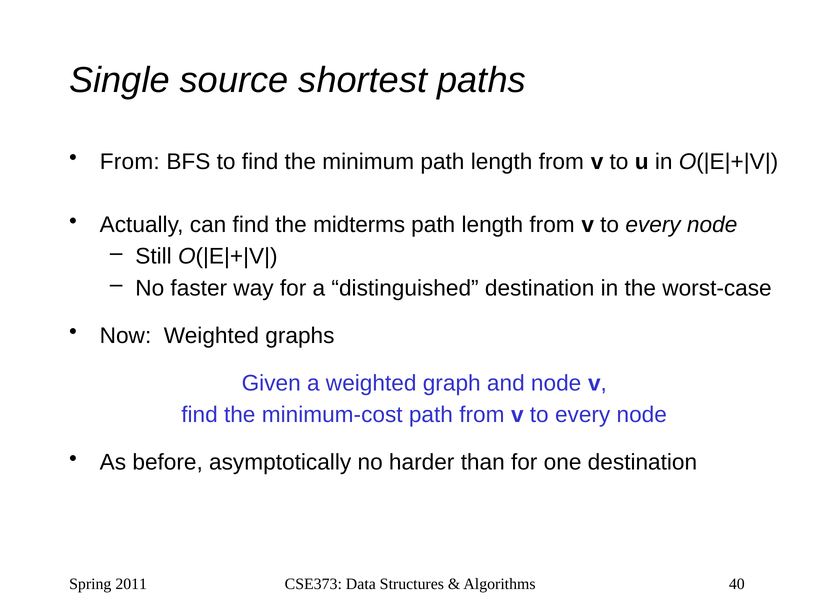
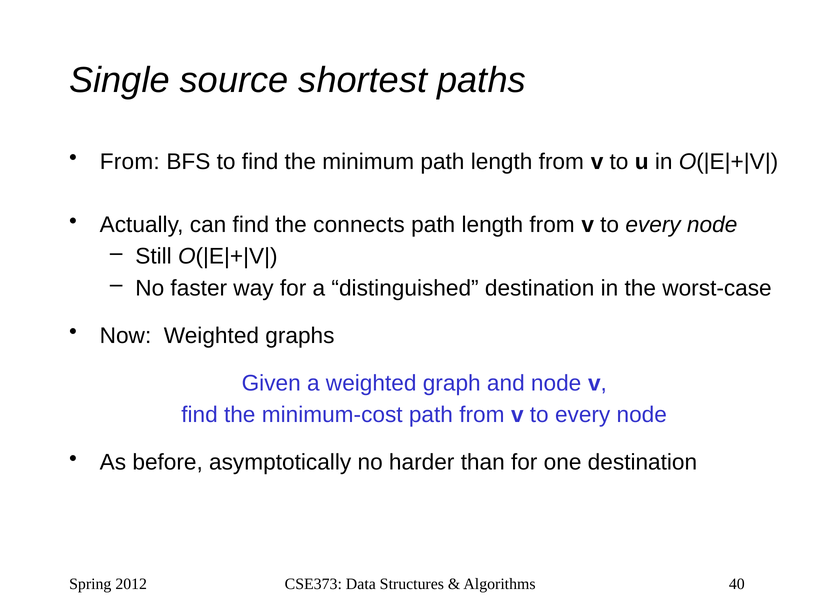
midterms: midterms -> connects (359, 225)
2011: 2011 -> 2012 (131, 584)
